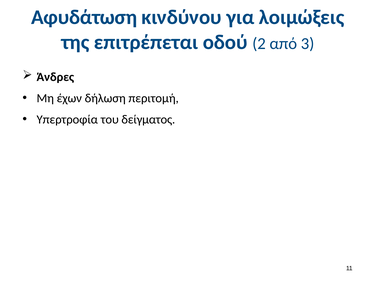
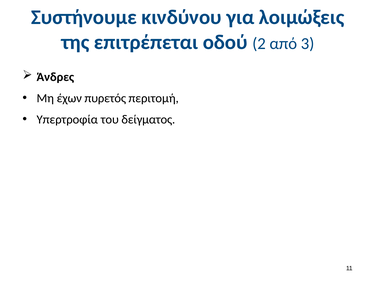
Αφυδάτωση: Αφυδάτωση -> Συστήνουμε (84, 17)
δήλωση: δήλωση -> πυρετός (105, 98)
